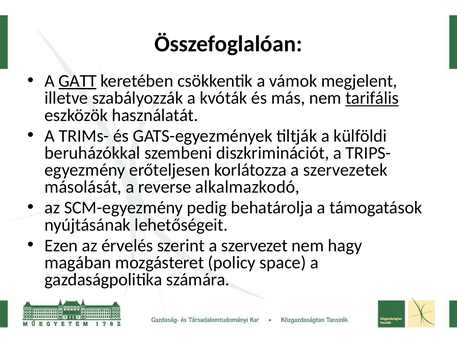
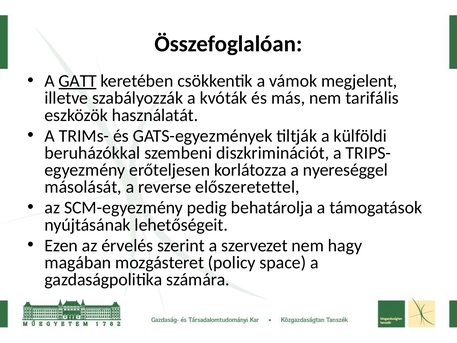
tarifális underline: present -> none (372, 98)
szervezetek: szervezetek -> nyereséggel (345, 170)
alkalmazkodó: alkalmazkodó -> előszeretettel (247, 187)
